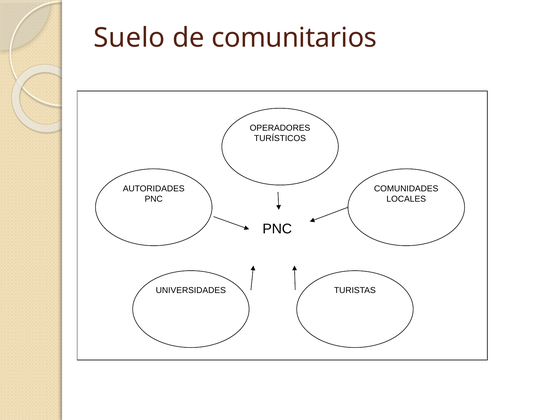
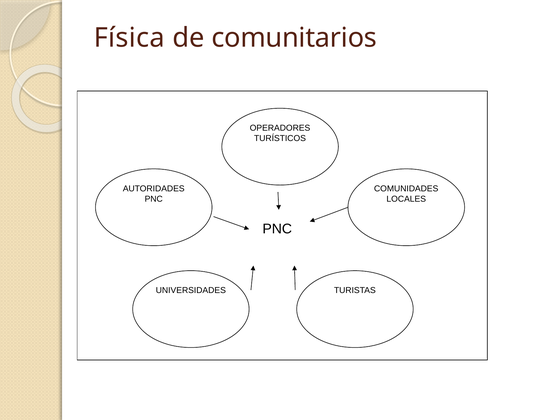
Suelo: Suelo -> Física (129, 38)
